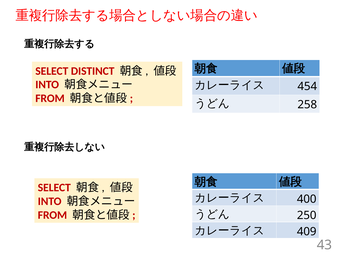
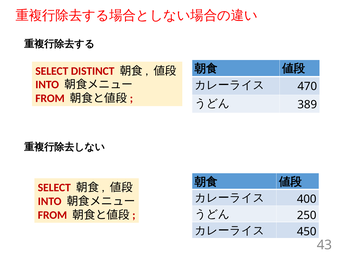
454: 454 -> 470 (307, 87)
258: 258 -> 389 (307, 105)
409: 409 -> 450 (307, 232)
